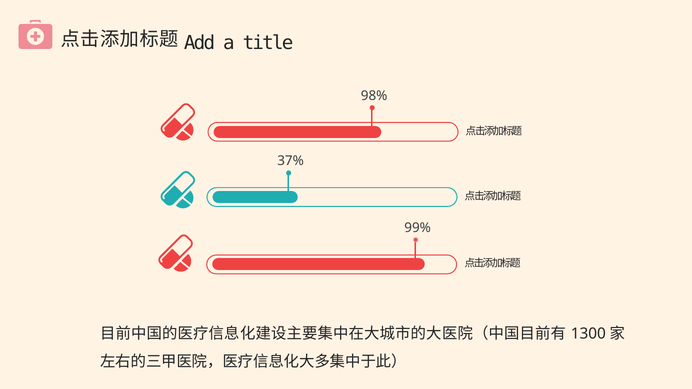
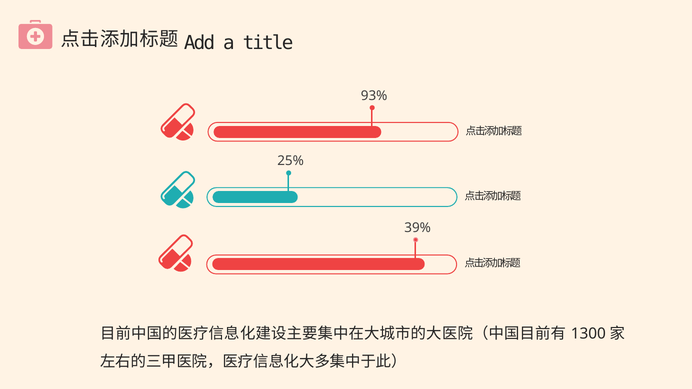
98%: 98% -> 93% (374, 96)
37%: 37% -> 25% (291, 161)
99%: 99% -> 39% (418, 228)
